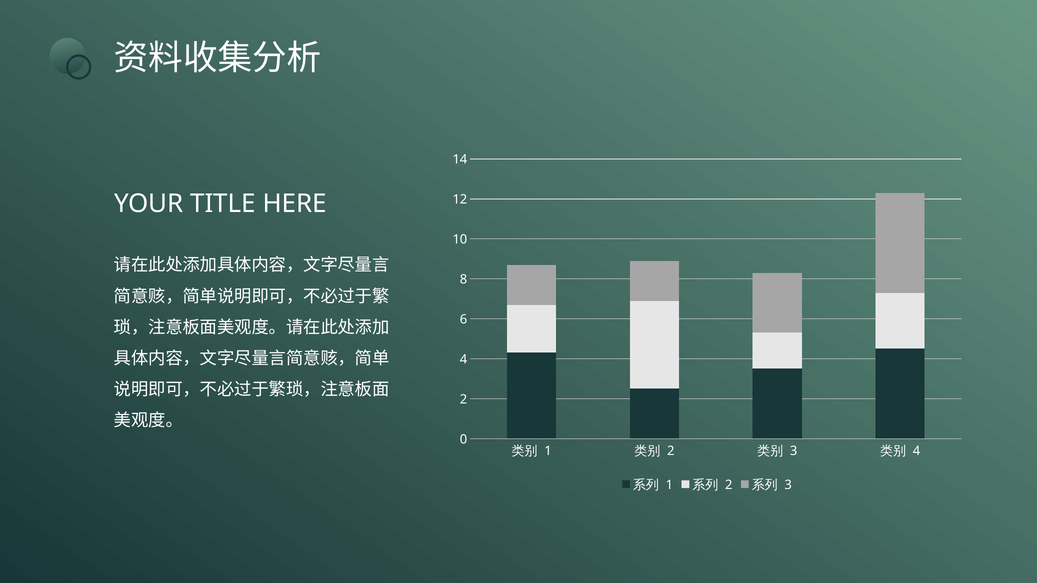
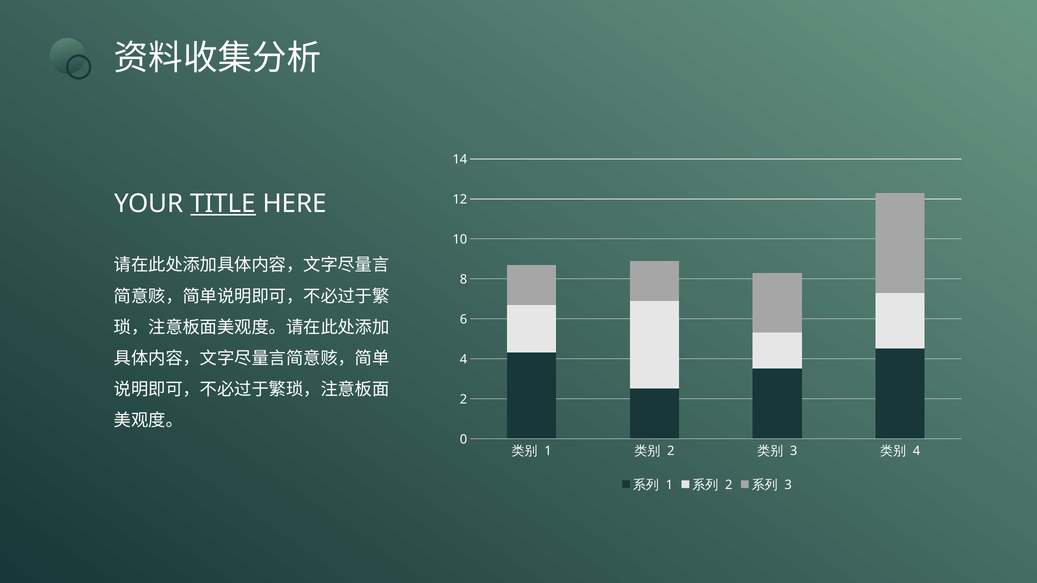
TITLE underline: none -> present (223, 204)
